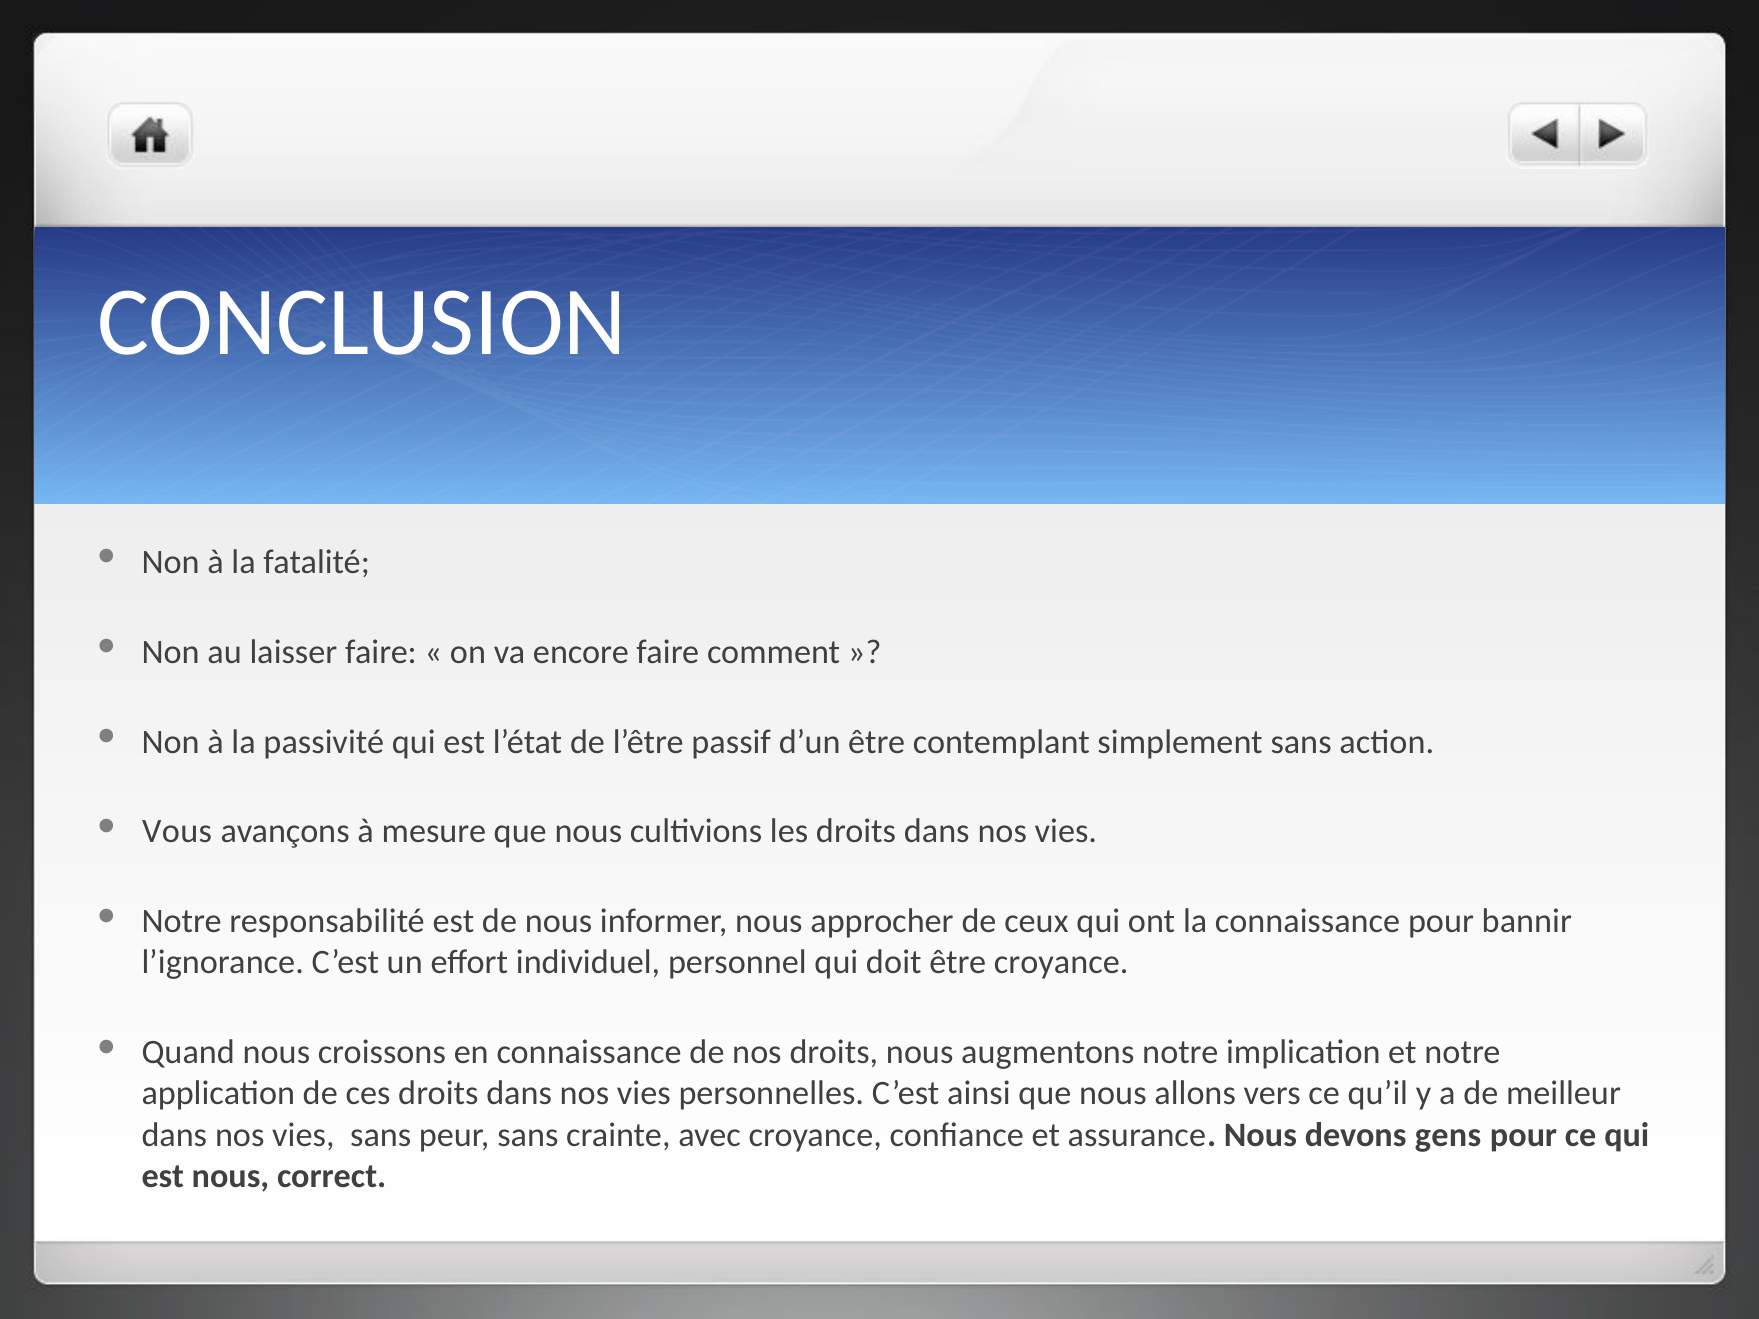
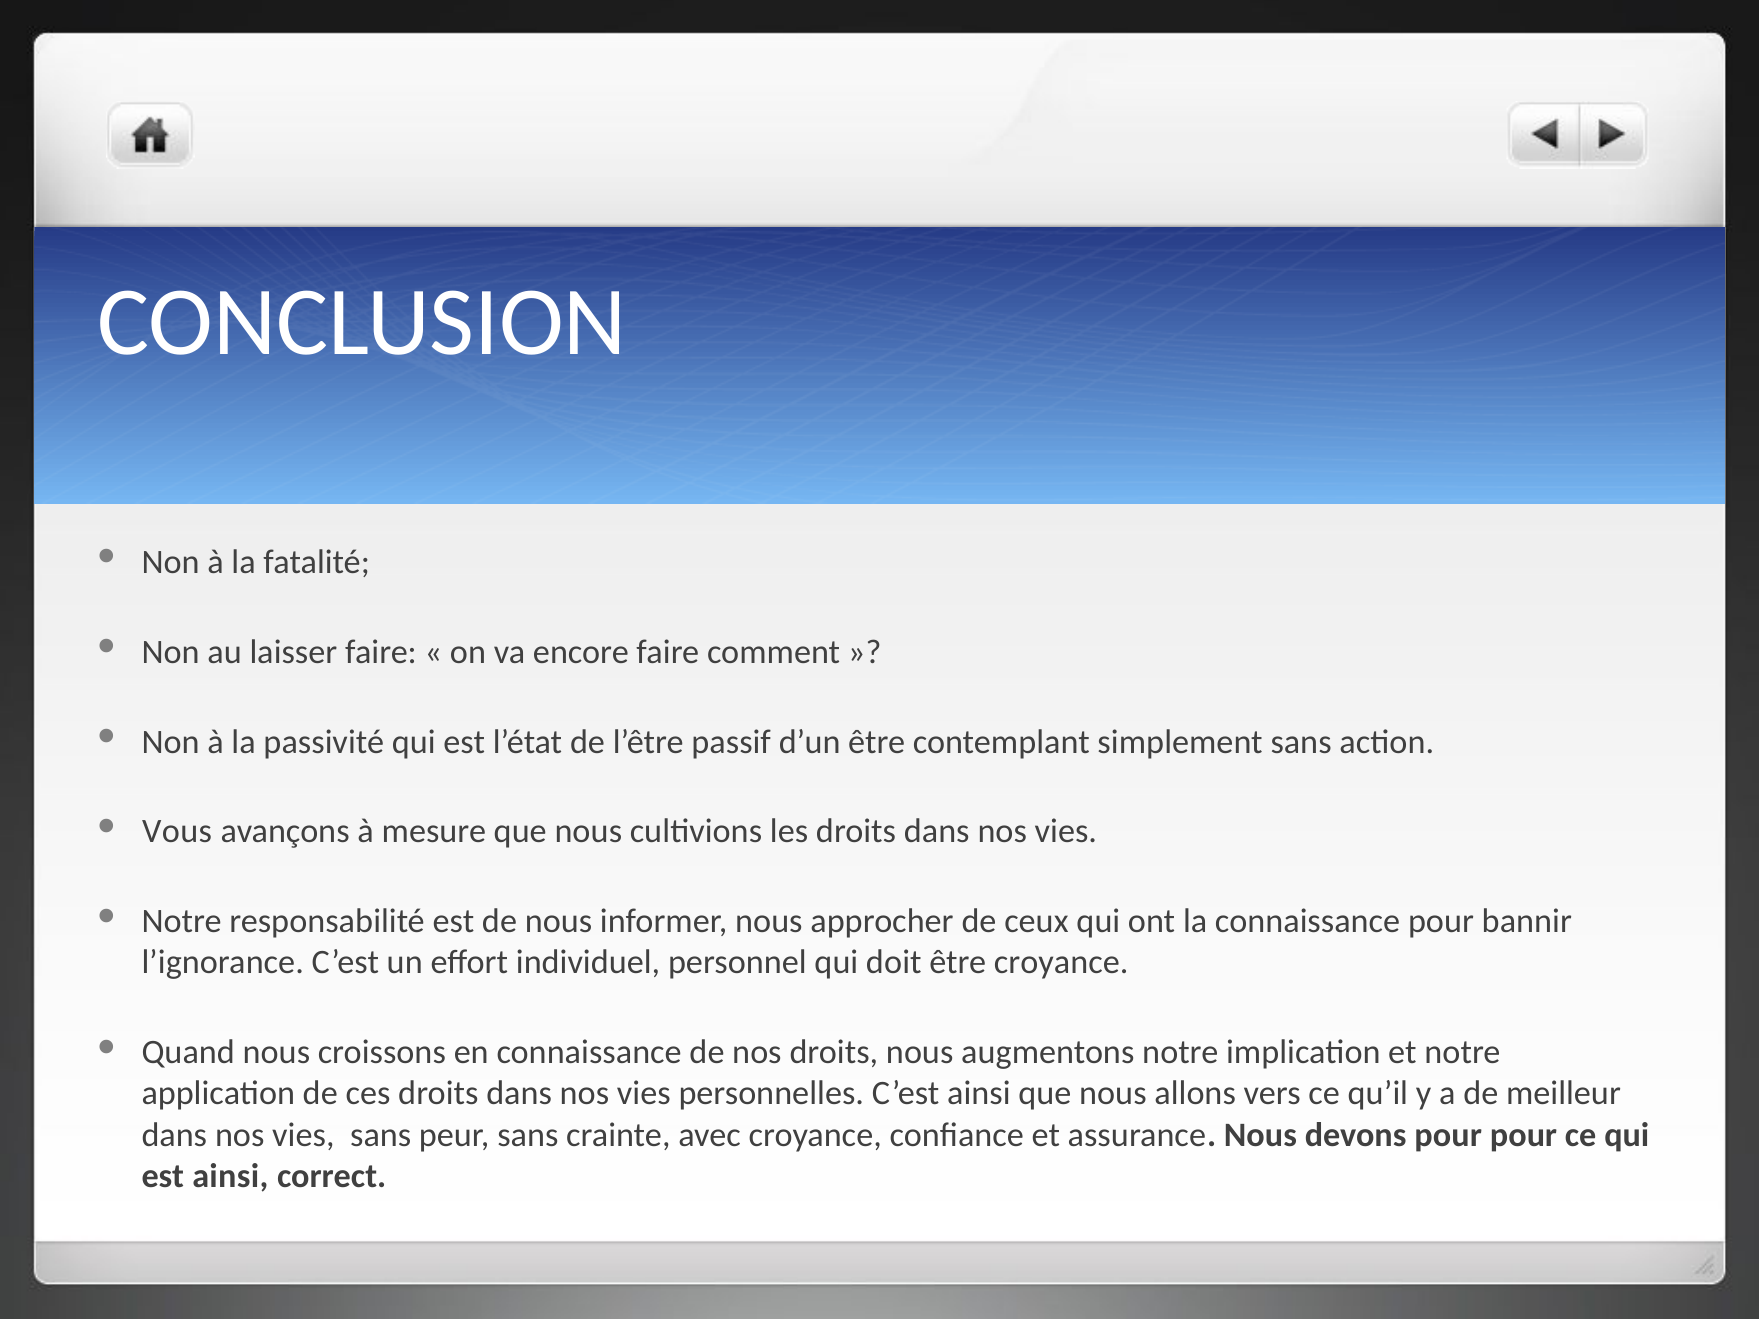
devons gens: gens -> pour (1448, 1135)
est nous: nous -> ainsi (230, 1176)
